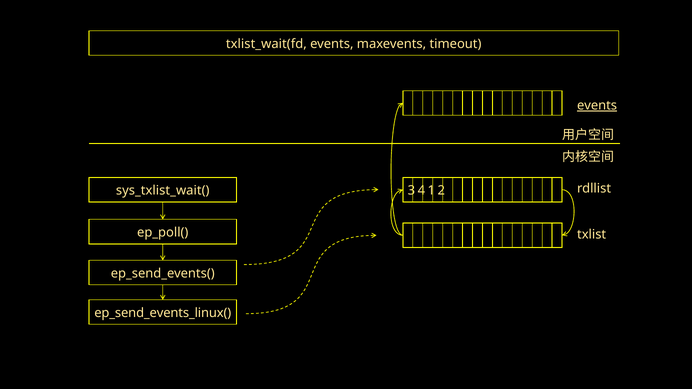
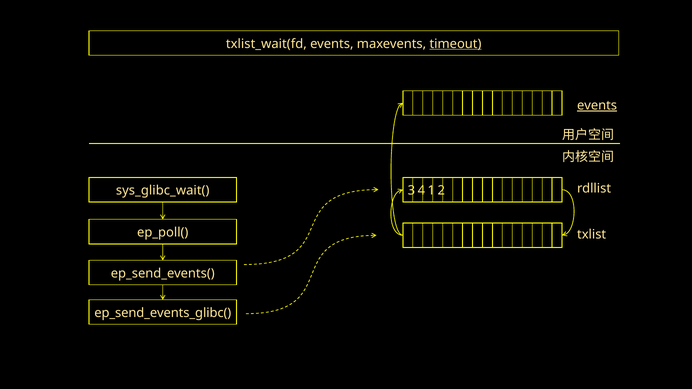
timeout underline: none -> present (455, 44)
sys_txlist_wait(: sys_txlist_wait( -> sys_glibc_wait( (163, 191)
ep_send_events_linux(: ep_send_events_linux( -> ep_send_events_glibc( (163, 313)
